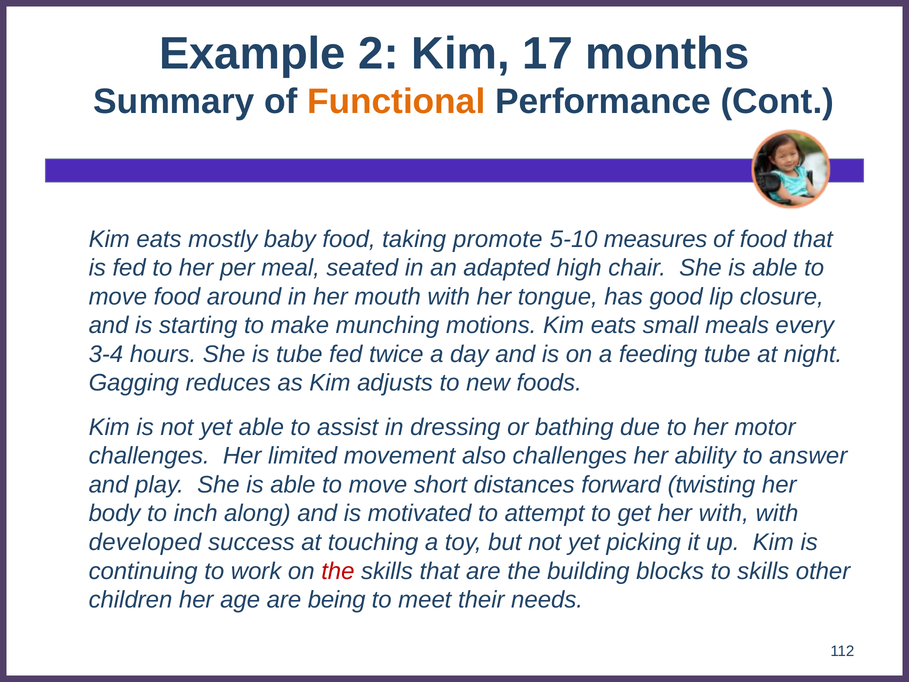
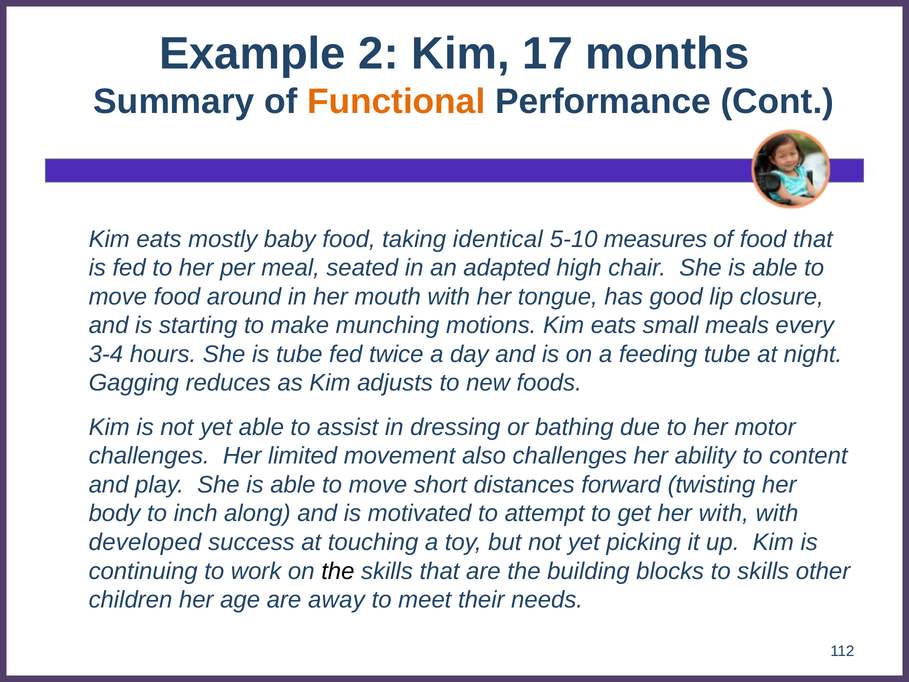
promote: promote -> identical (498, 239)
answer: answer -> content (808, 456)
the colour: red -> black (338, 571)
being: being -> away (336, 600)
